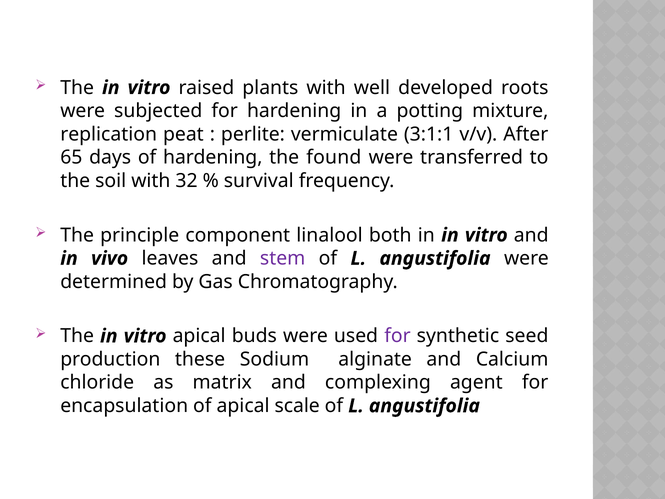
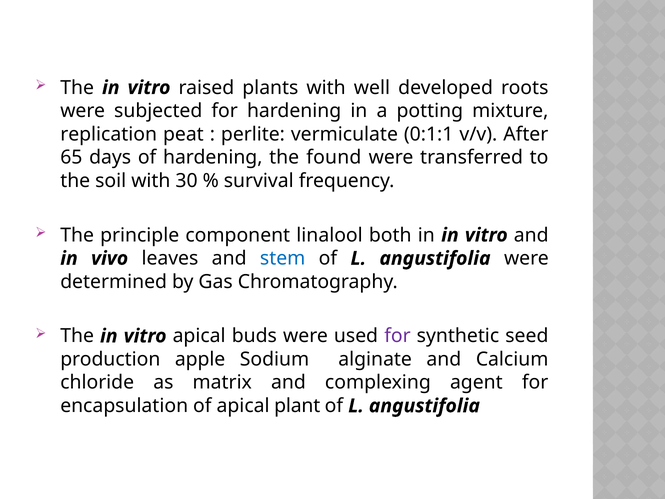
3:1:1: 3:1:1 -> 0:1:1 (429, 134)
32: 32 -> 30 (187, 181)
stem colour: purple -> blue (283, 258)
these: these -> apple (200, 359)
scale: scale -> plant (297, 406)
